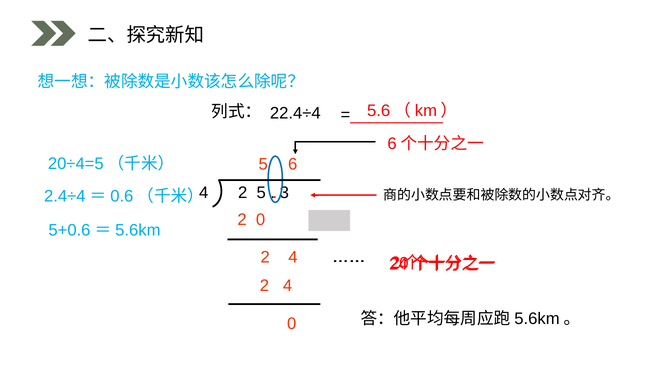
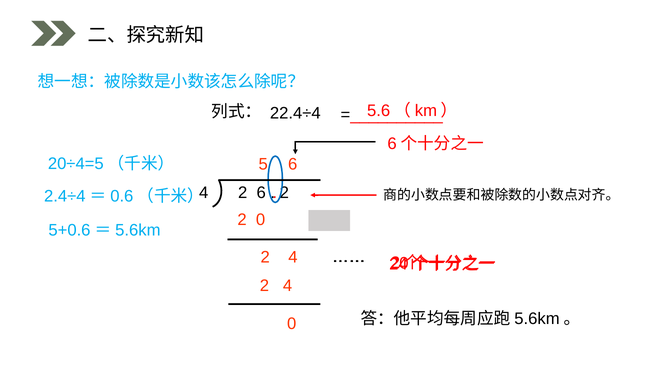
2 5: 5 -> 6 (261, 192)
3: 3 -> 2 (284, 192)
